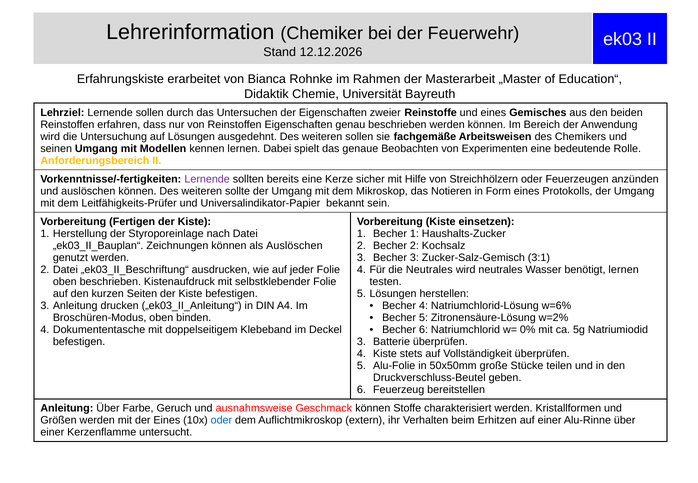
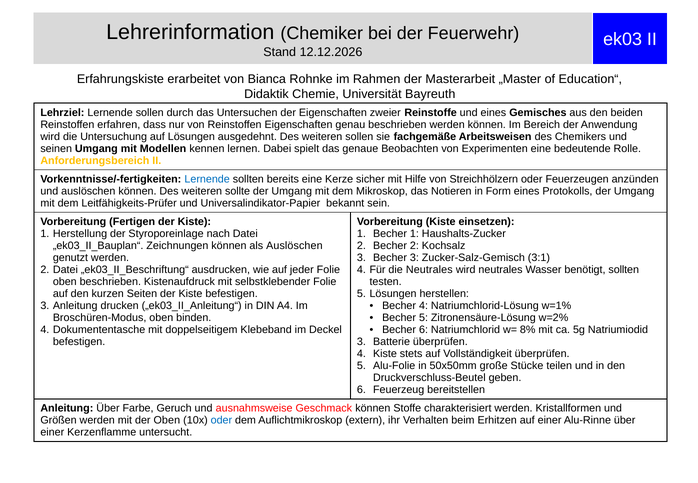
Lernende colour: purple -> blue (207, 179)
benötigt lernen: lernen -> sollten (624, 270)
w=6%: w=6% -> w=1% (556, 306)
0%: 0% -> 8% (528, 330)
der Eines: Eines -> Oben (167, 421)
